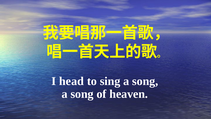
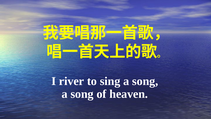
head: head -> river (72, 81)
